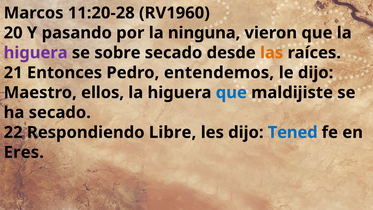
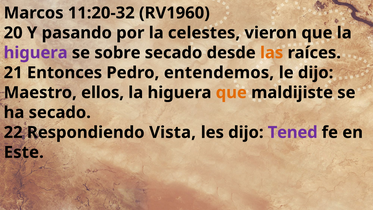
11:20-28: 11:20-28 -> 11:20-32 (101, 13)
ninguna: ninguna -> celestes (204, 33)
que colour: blue -> orange (231, 93)
Libre: Libre -> Vista (173, 132)
Tened colour: blue -> purple (293, 132)
Eres: Eres -> Este (24, 152)
